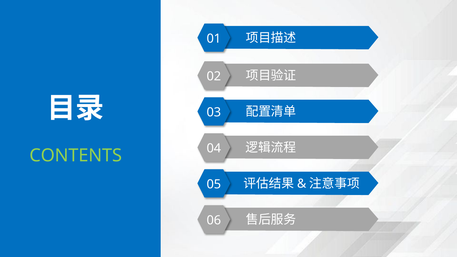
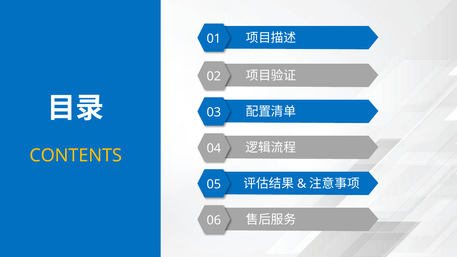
CONTENTS colour: light green -> yellow (76, 156)
